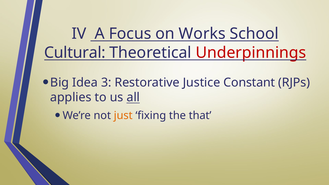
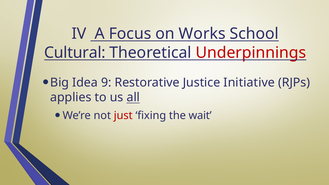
3: 3 -> 9 (106, 83)
Constant: Constant -> Initiative (249, 83)
just colour: orange -> red (123, 116)
that: that -> wait (200, 116)
